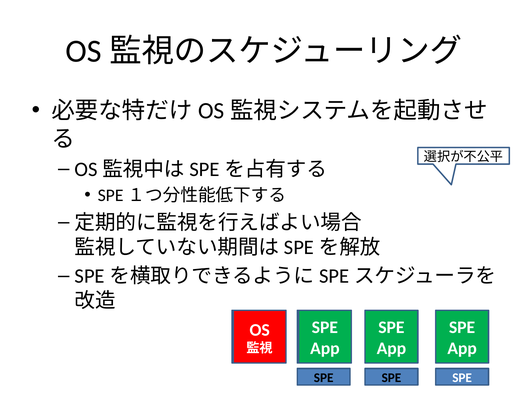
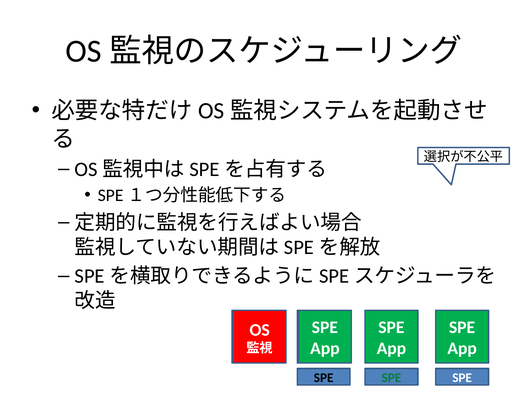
SPE colour: black -> green (391, 378)
